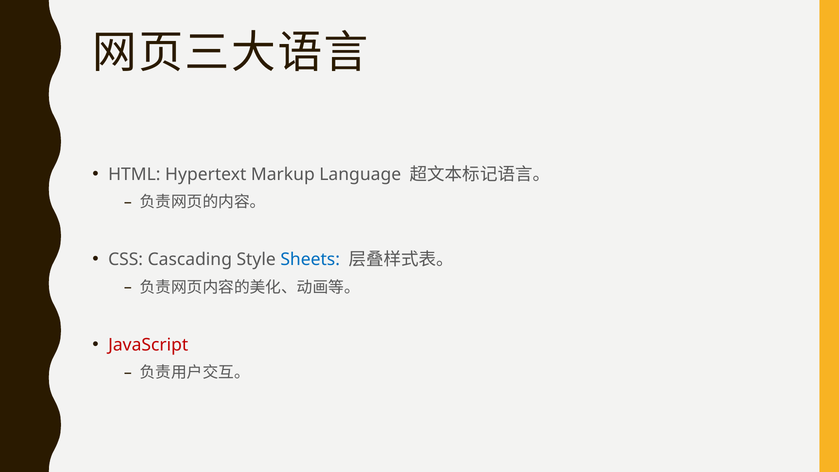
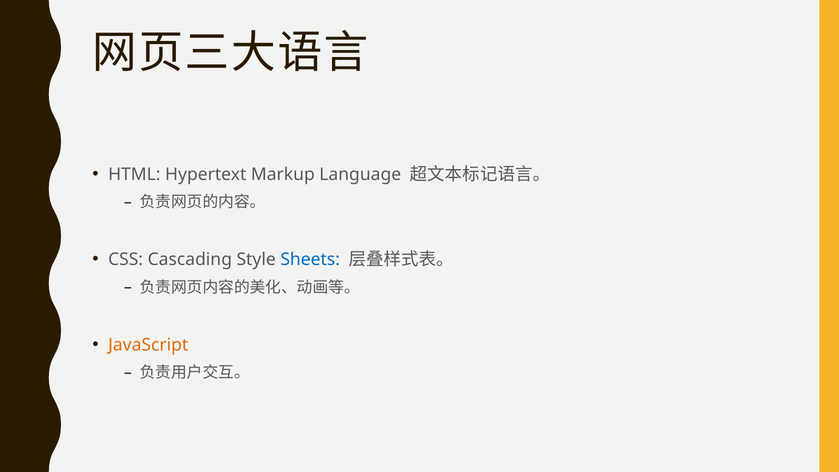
JavaScript colour: red -> orange (148, 345)
